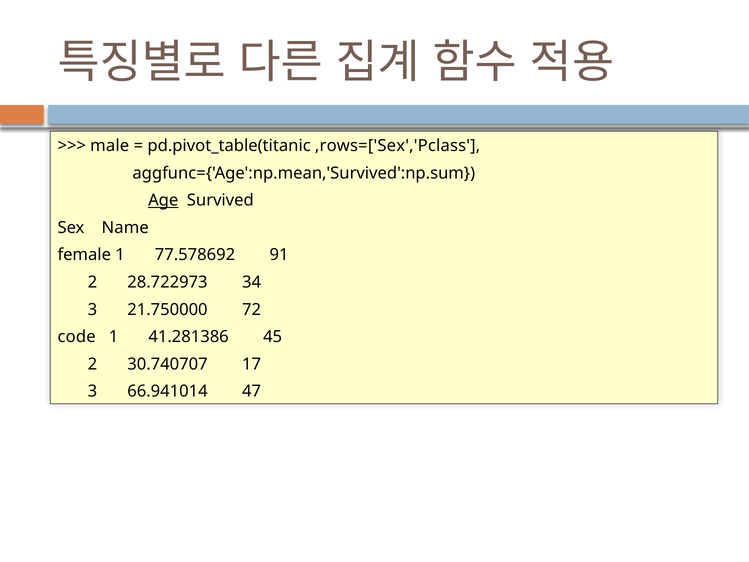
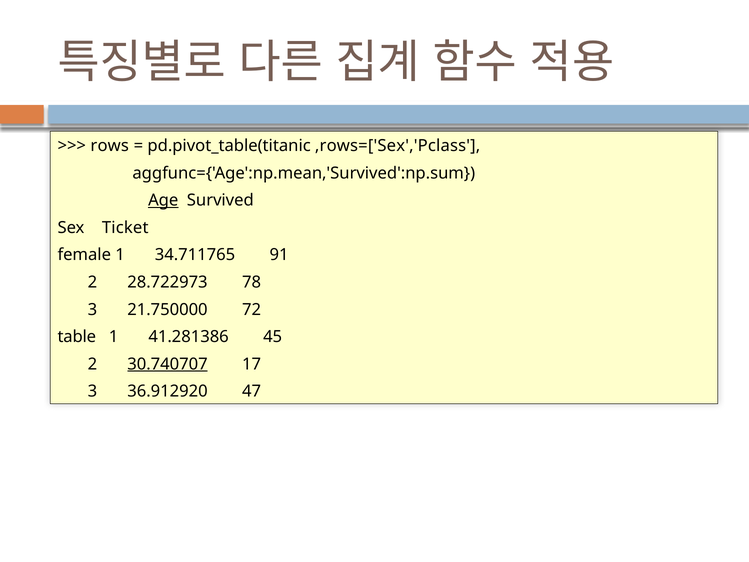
male: male -> rows (110, 146)
Name: Name -> Ticket (125, 228)
77.578692: 77.578692 -> 34.711765 (195, 255)
34: 34 -> 78 (252, 282)
code: code -> table (77, 337)
30.740707 underline: none -> present (167, 364)
66.941014: 66.941014 -> 36.912920 (167, 391)
